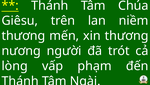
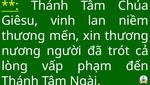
trên: trên -> vinh (63, 21)
